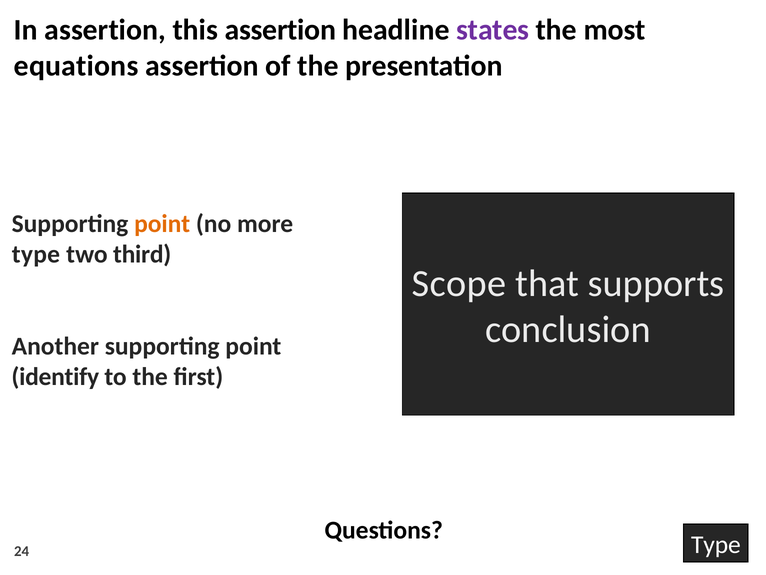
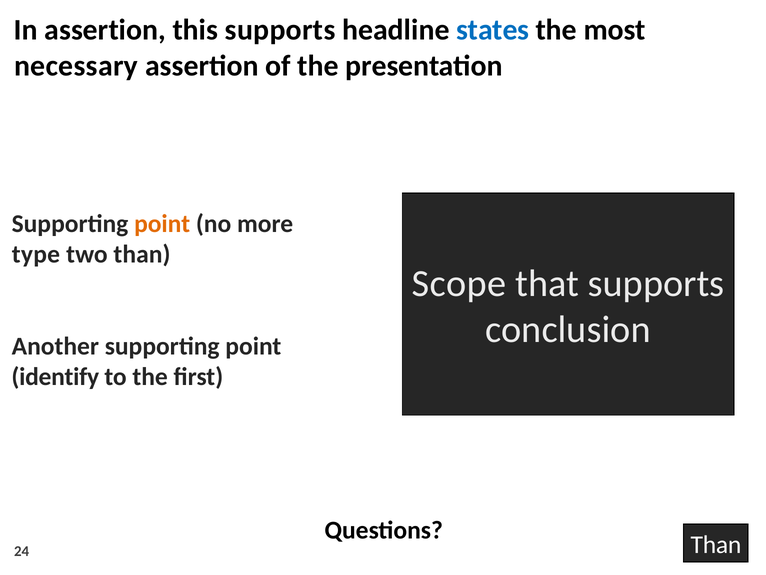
this assertion: assertion -> supports (280, 30)
states colour: purple -> blue (493, 30)
equations: equations -> necessary (76, 66)
two third: third -> than (142, 254)
Type: Type -> Than (716, 544)
